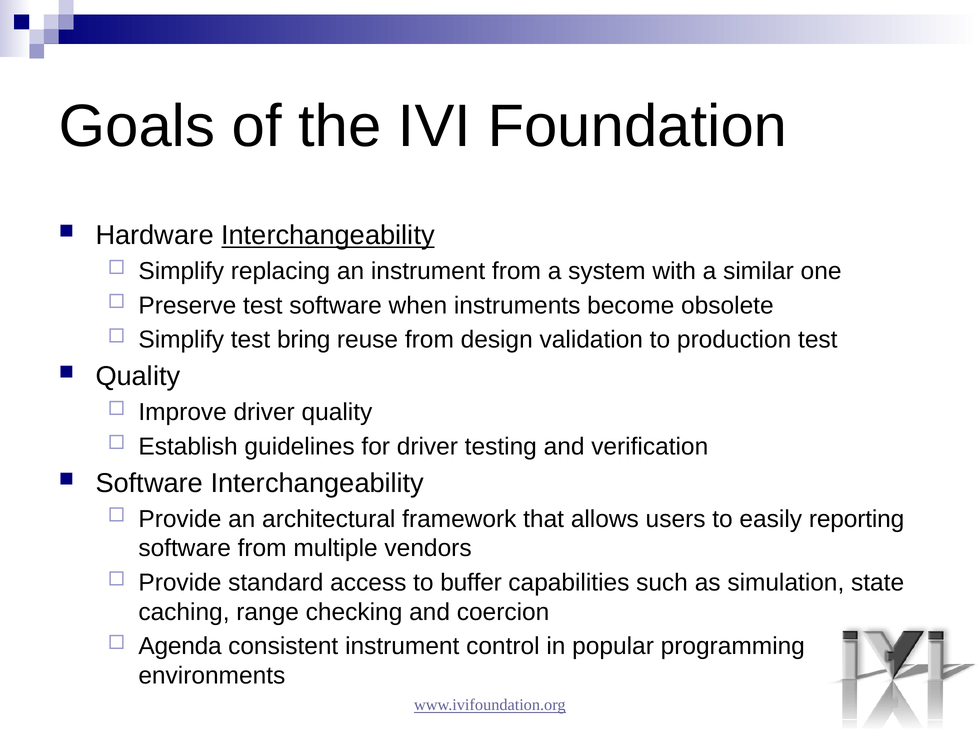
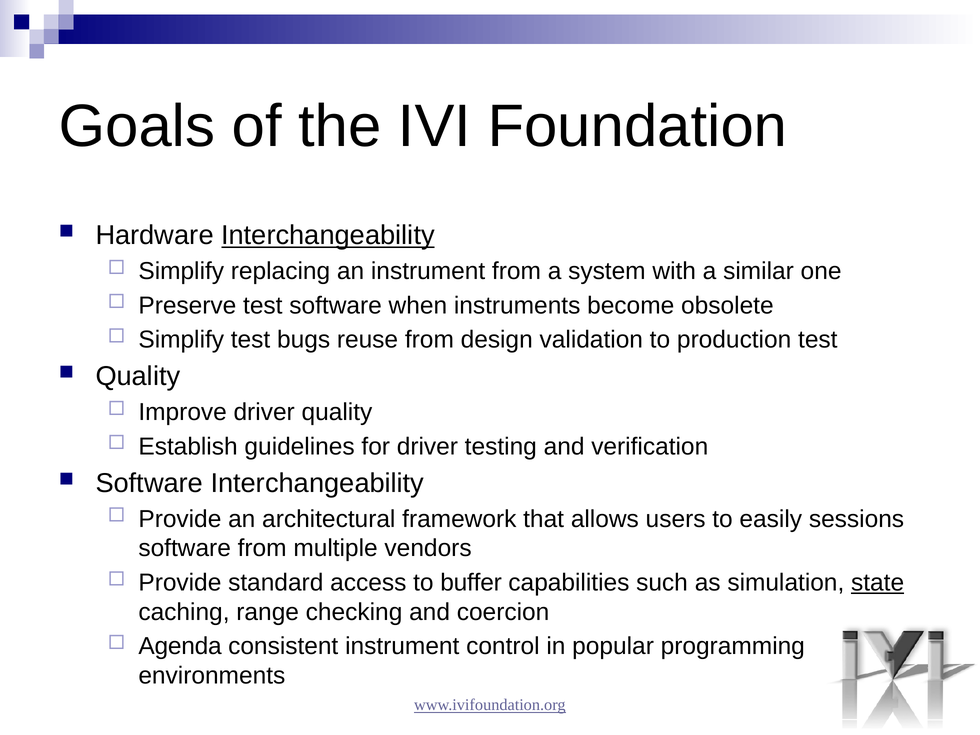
bring: bring -> bugs (304, 340)
reporting: reporting -> sessions (857, 519)
state underline: none -> present (878, 583)
